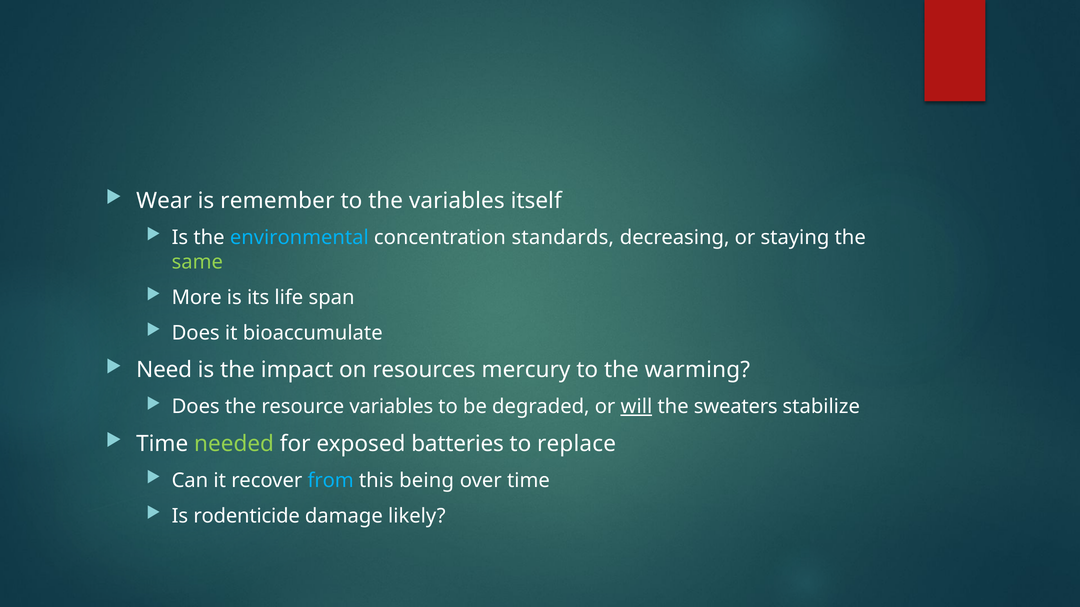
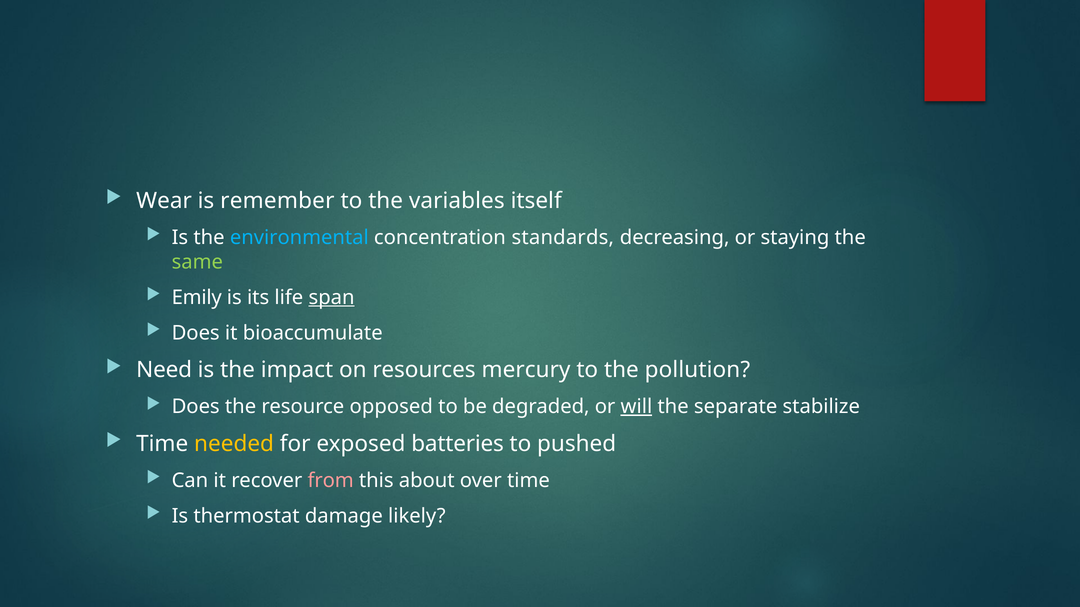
More: More -> Emily (197, 298)
span underline: none -> present (332, 298)
warming: warming -> pollution (697, 370)
resource variables: variables -> opposed (391, 407)
sweaters: sweaters -> separate (736, 407)
needed colour: light green -> yellow (234, 444)
replace: replace -> pushed (577, 444)
from colour: light blue -> pink (331, 481)
being: being -> about (427, 481)
rodenticide: rodenticide -> thermostat (247, 516)
